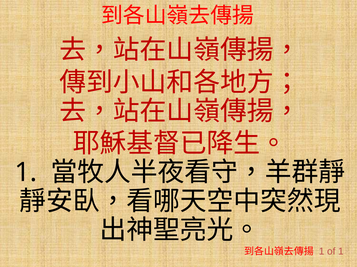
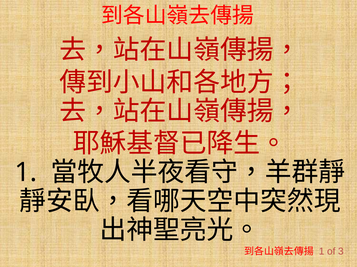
of 1: 1 -> 3 (341, 252)
